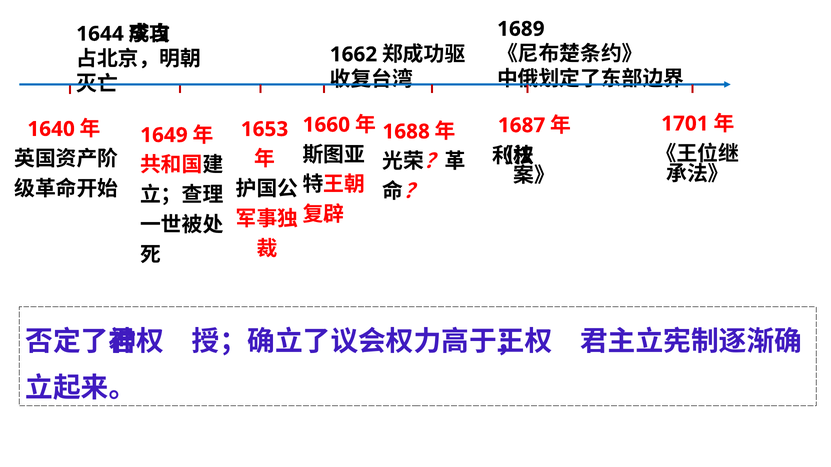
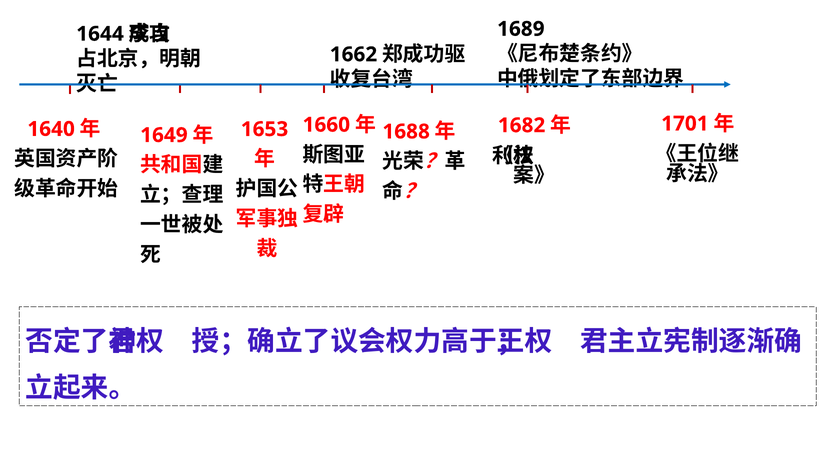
1687: 1687 -> 1682 (522, 125)
